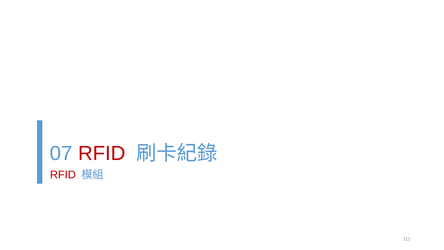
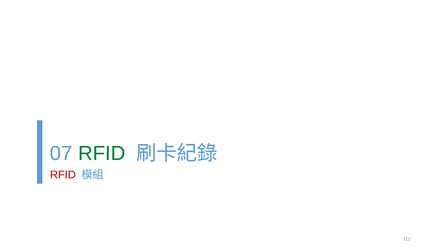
RFID colour: red -> green (102, 153)
